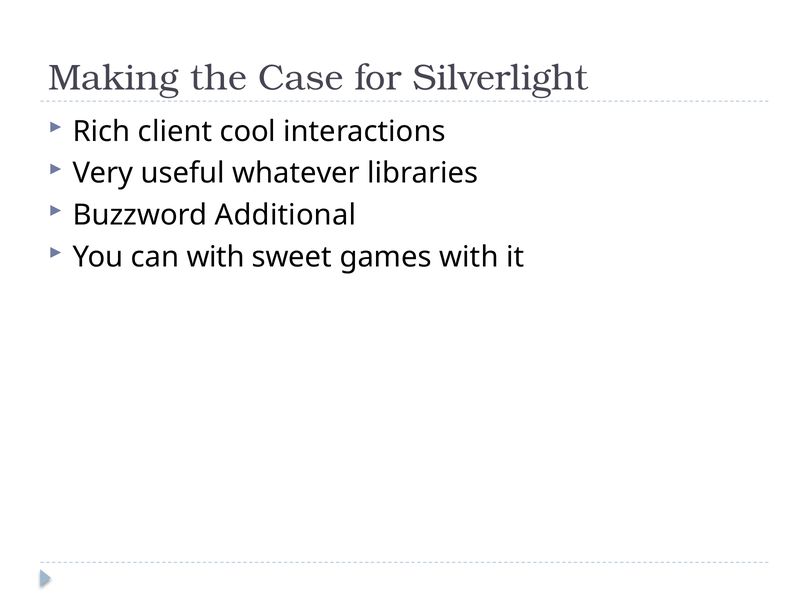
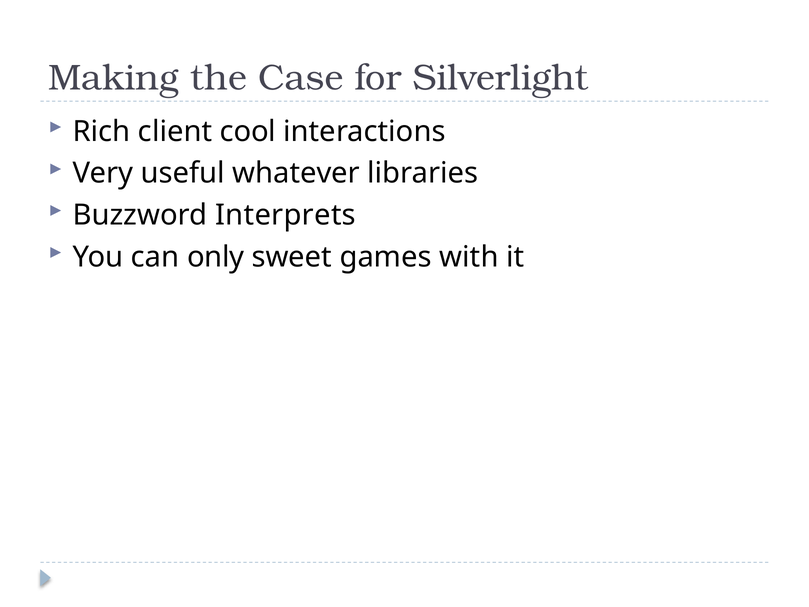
Additional: Additional -> Interprets (286, 215)
can with: with -> only (216, 257)
